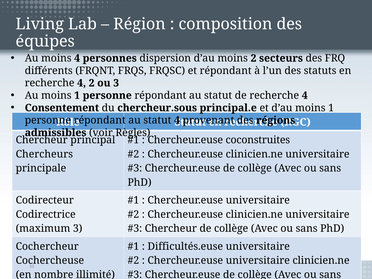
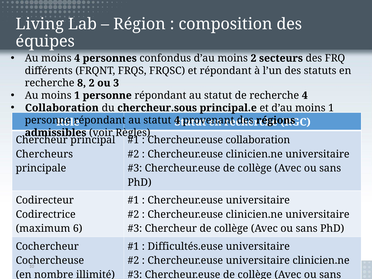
dispersion: dispersion -> confondus (165, 58)
4: 4 -> 8 (82, 83)
Consentement: Consentement -> Collaboration (62, 108)
Chercheur.euse coconstruites: coconstruites -> collaboration (258, 140)
maximum 3: 3 -> 6 (78, 229)
